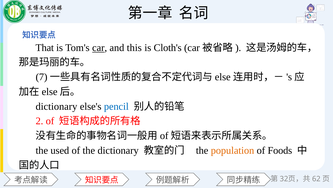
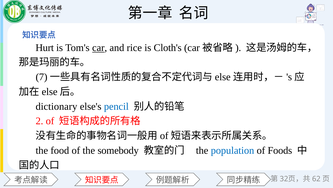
That: That -> Hurt (45, 47)
this: this -> rice (134, 47)
used: used -> food (60, 150)
the dictionary: dictionary -> somebody (118, 150)
population colour: orange -> blue (233, 150)
